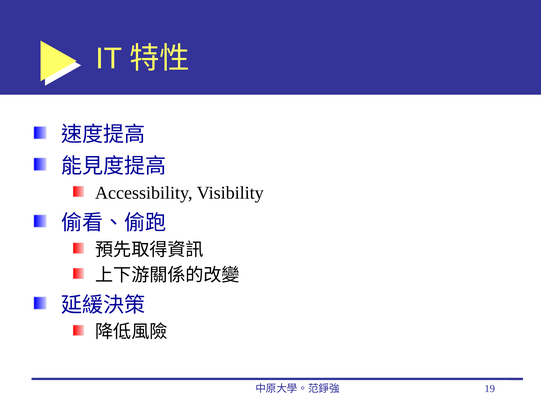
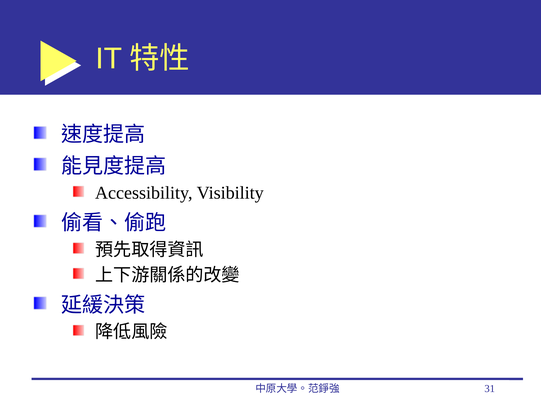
19: 19 -> 31 (490, 388)
